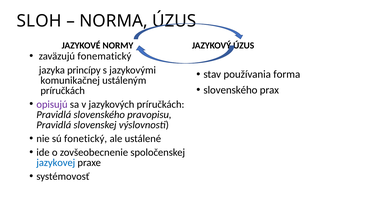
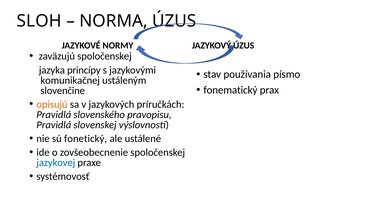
zaväzujú fonematický: fonematický -> spoločenskej (104, 56)
forma: forma -> písmo (287, 74)
slovenského: slovenského -> fonematický (230, 90)
príručkách: príručkách -> slovenčine (63, 90)
opisujú colour: purple -> orange (52, 104)
